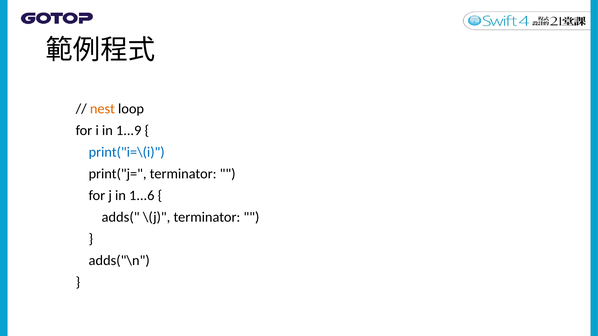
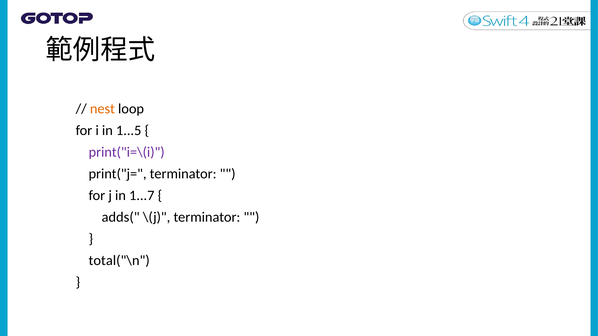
1...9: 1...9 -> 1...5 (129, 130)
print("i=\(i colour: blue -> purple (127, 152)
1...6: 1...6 -> 1...7 (142, 196)
adds("\n: adds("\n -> total("\n (119, 261)
